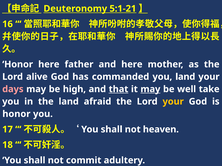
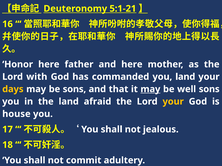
alive: alive -> with (37, 77)
days colour: pink -> yellow (13, 89)
be high: high -> sons (74, 89)
that underline: present -> none (119, 89)
well take: take -> sons (209, 89)
honor: honor -> house (16, 114)
heaven: heaven -> jealous (161, 130)
